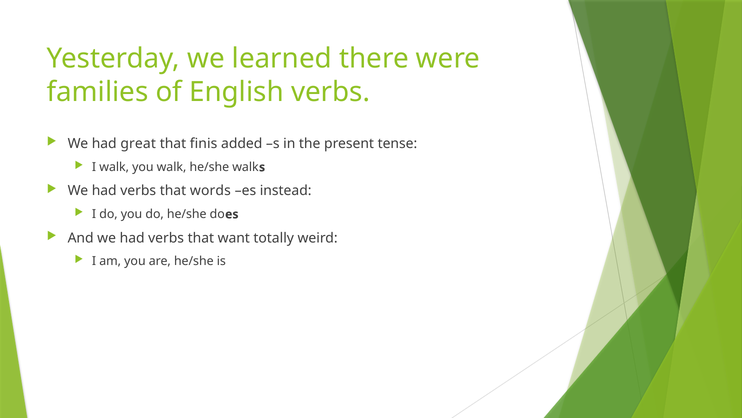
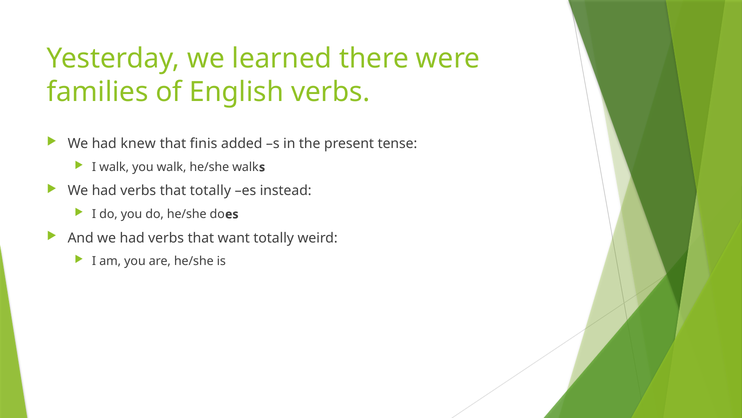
great: great -> knew (138, 144)
that words: words -> totally (210, 191)
